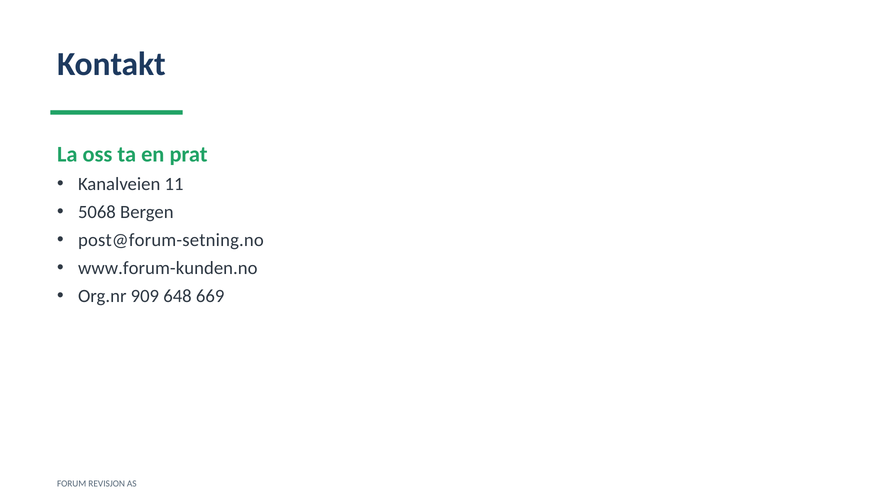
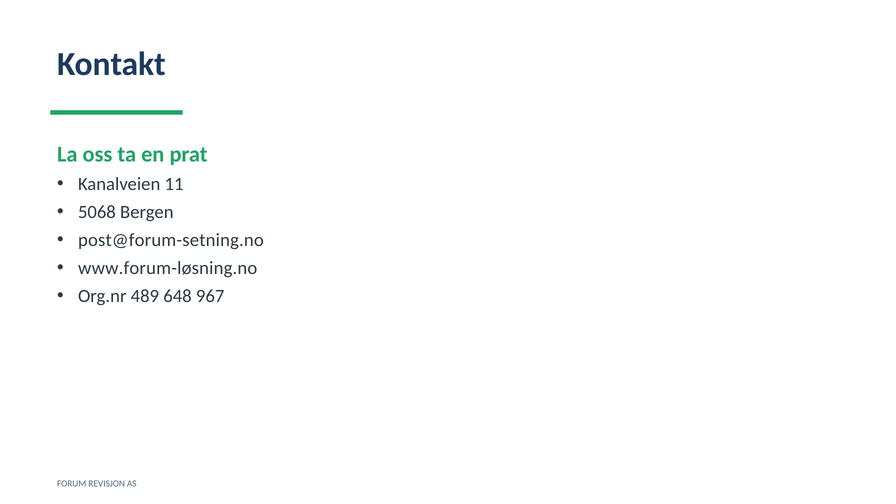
www.forum-kunden.no: www.forum-kunden.no -> www.forum-løsning.no (168, 268)
909: 909 -> 489 (145, 296)
669: 669 -> 967 (210, 296)
